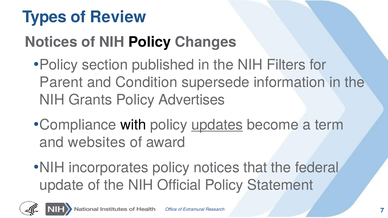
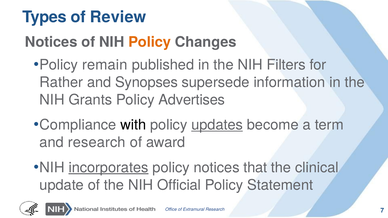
Policy colour: black -> orange (150, 42)
section: section -> remain (105, 65)
Parent: Parent -> Rather (61, 82)
Condition: Condition -> Synopses (147, 82)
and websites: websites -> research (97, 143)
incorporates underline: none -> present (108, 168)
federal: federal -> clinical (317, 168)
